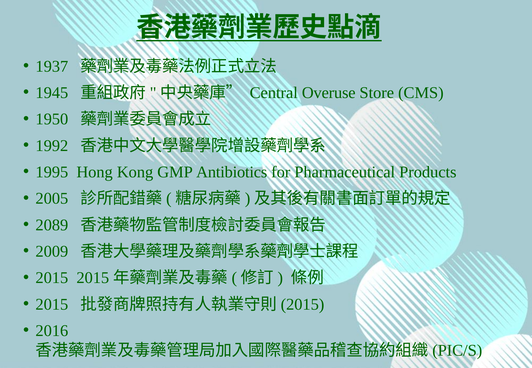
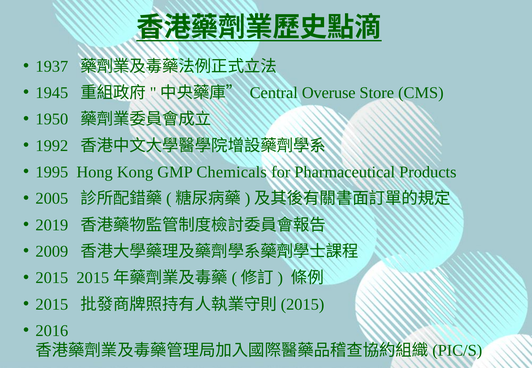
Antibiotics: Antibiotics -> Chemicals (232, 172)
2089: 2089 -> 2019 (52, 225)
